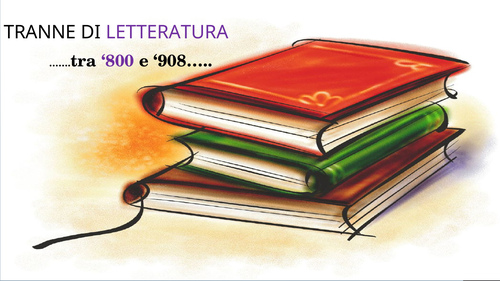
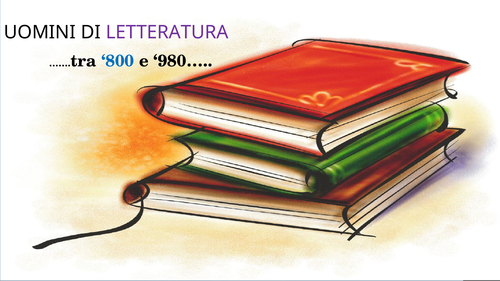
TRANNE: TRANNE -> UOMINI (40, 32)
800 colour: purple -> blue (118, 61)
908…: 908… -> 980… (183, 61)
